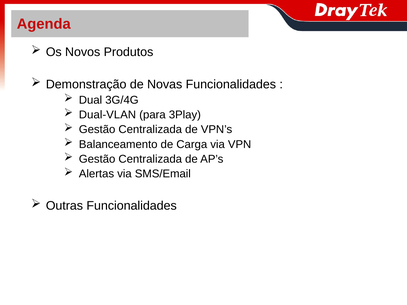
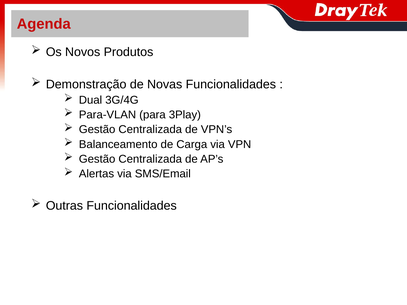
Dual-VLAN: Dual-VLAN -> Para-VLAN (108, 115)
